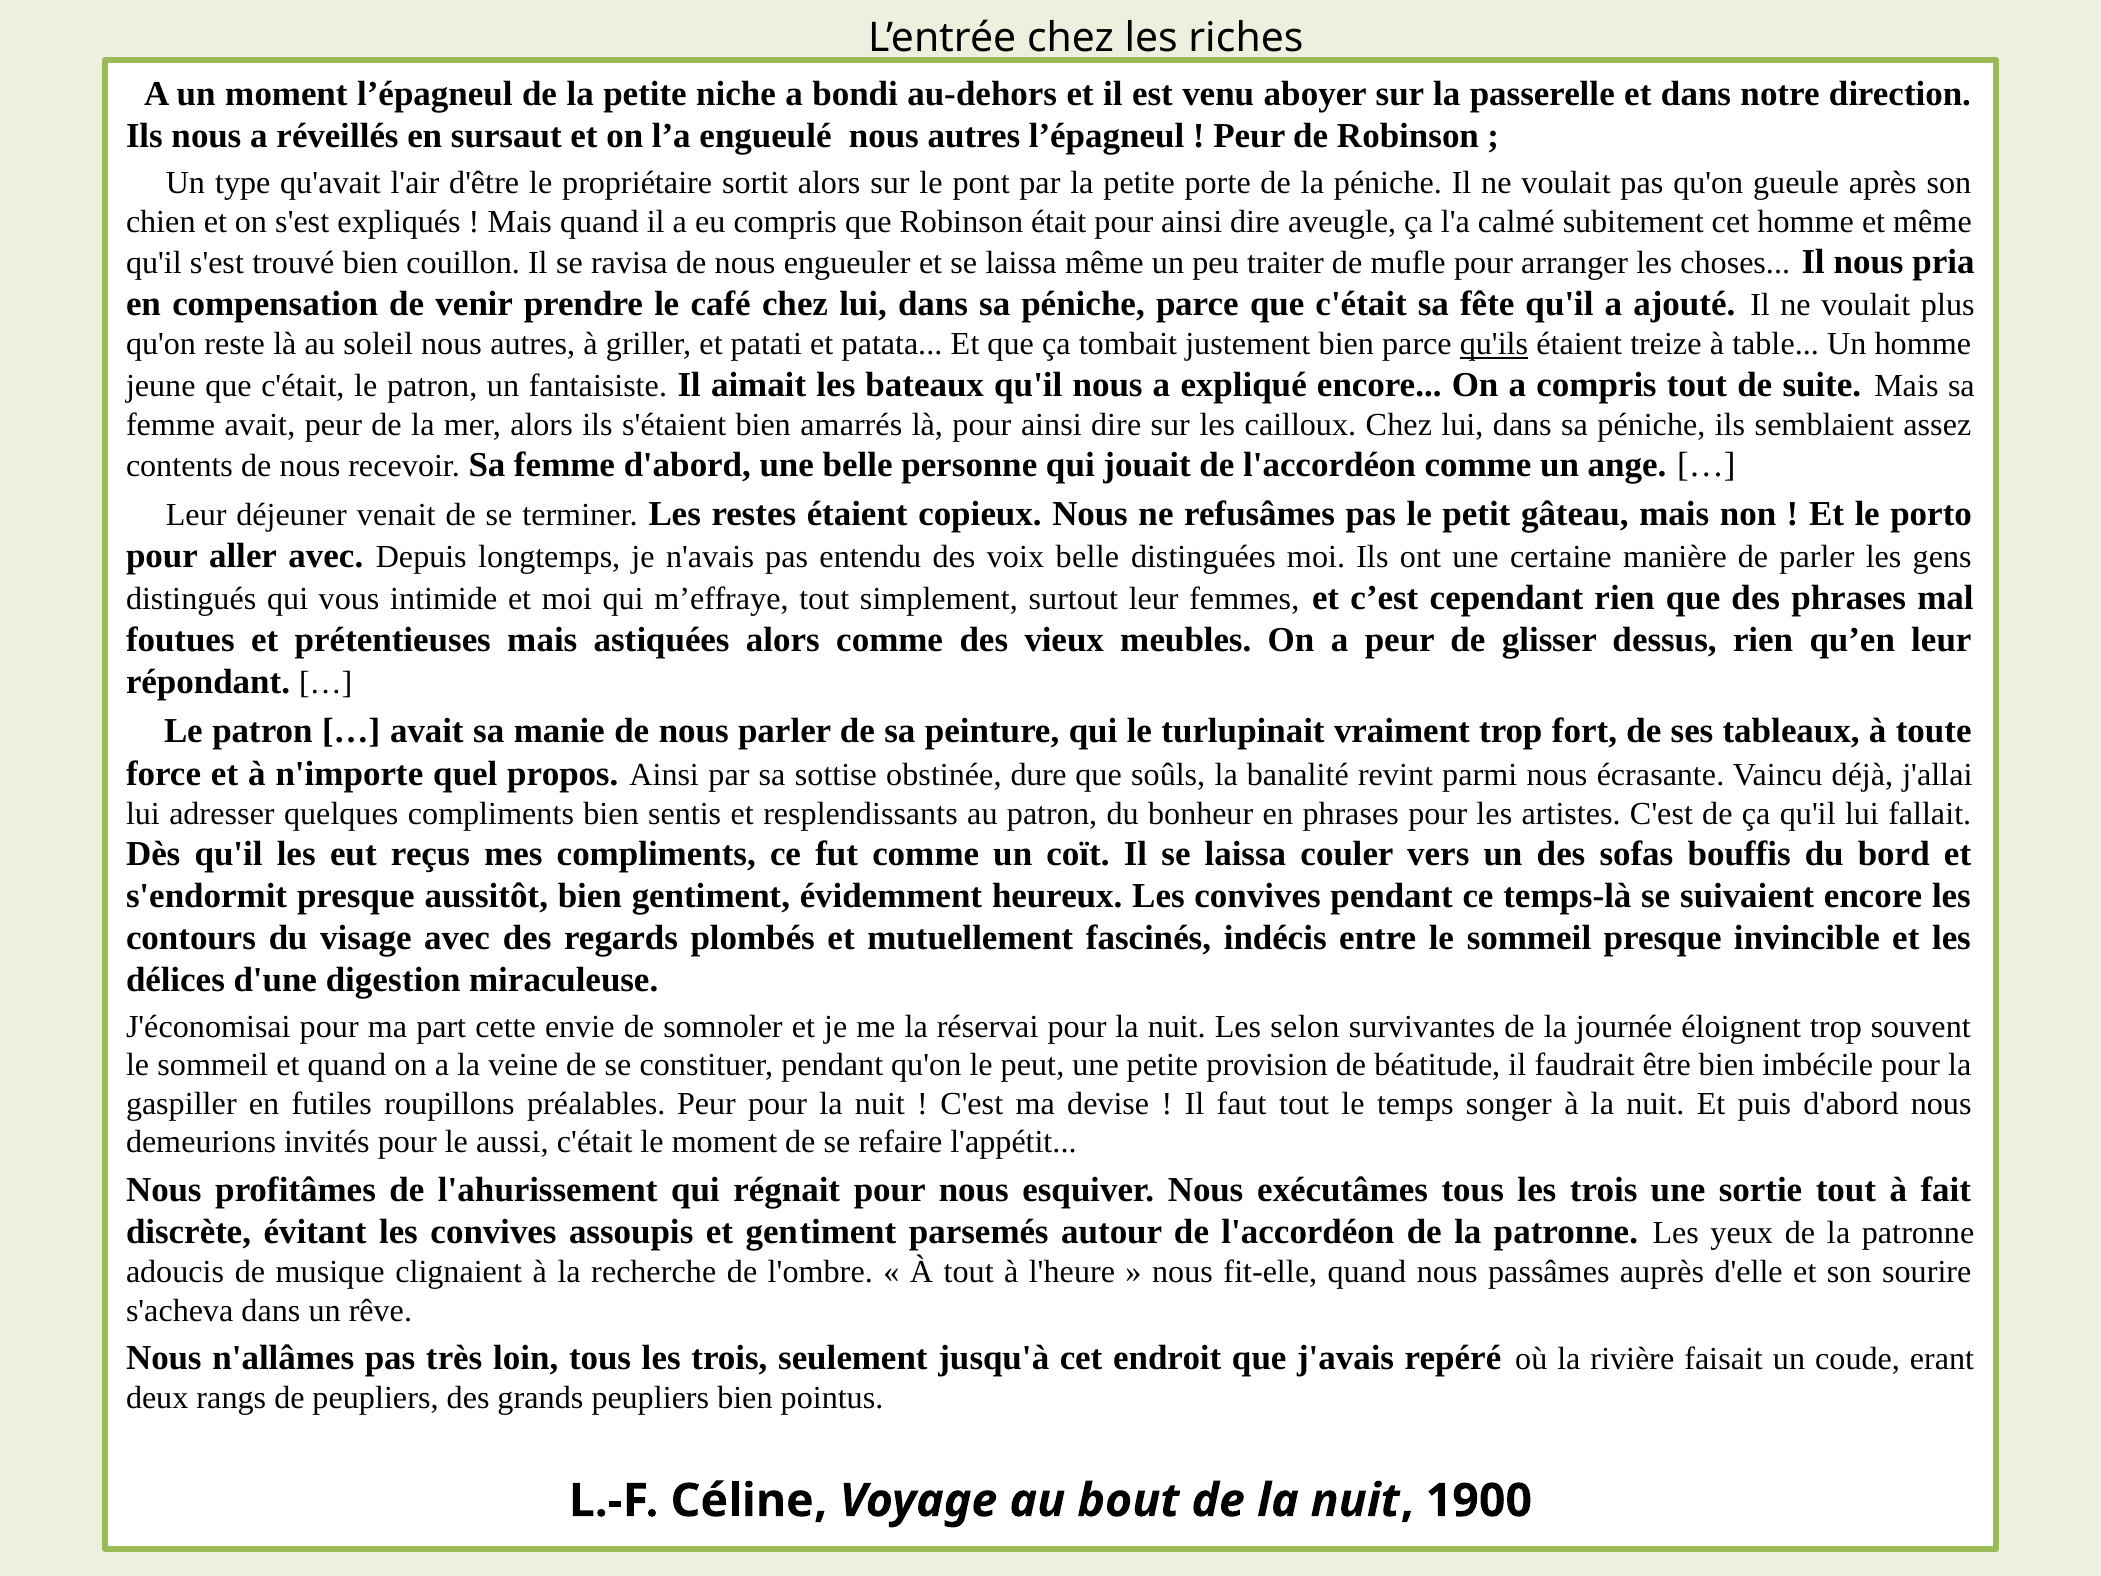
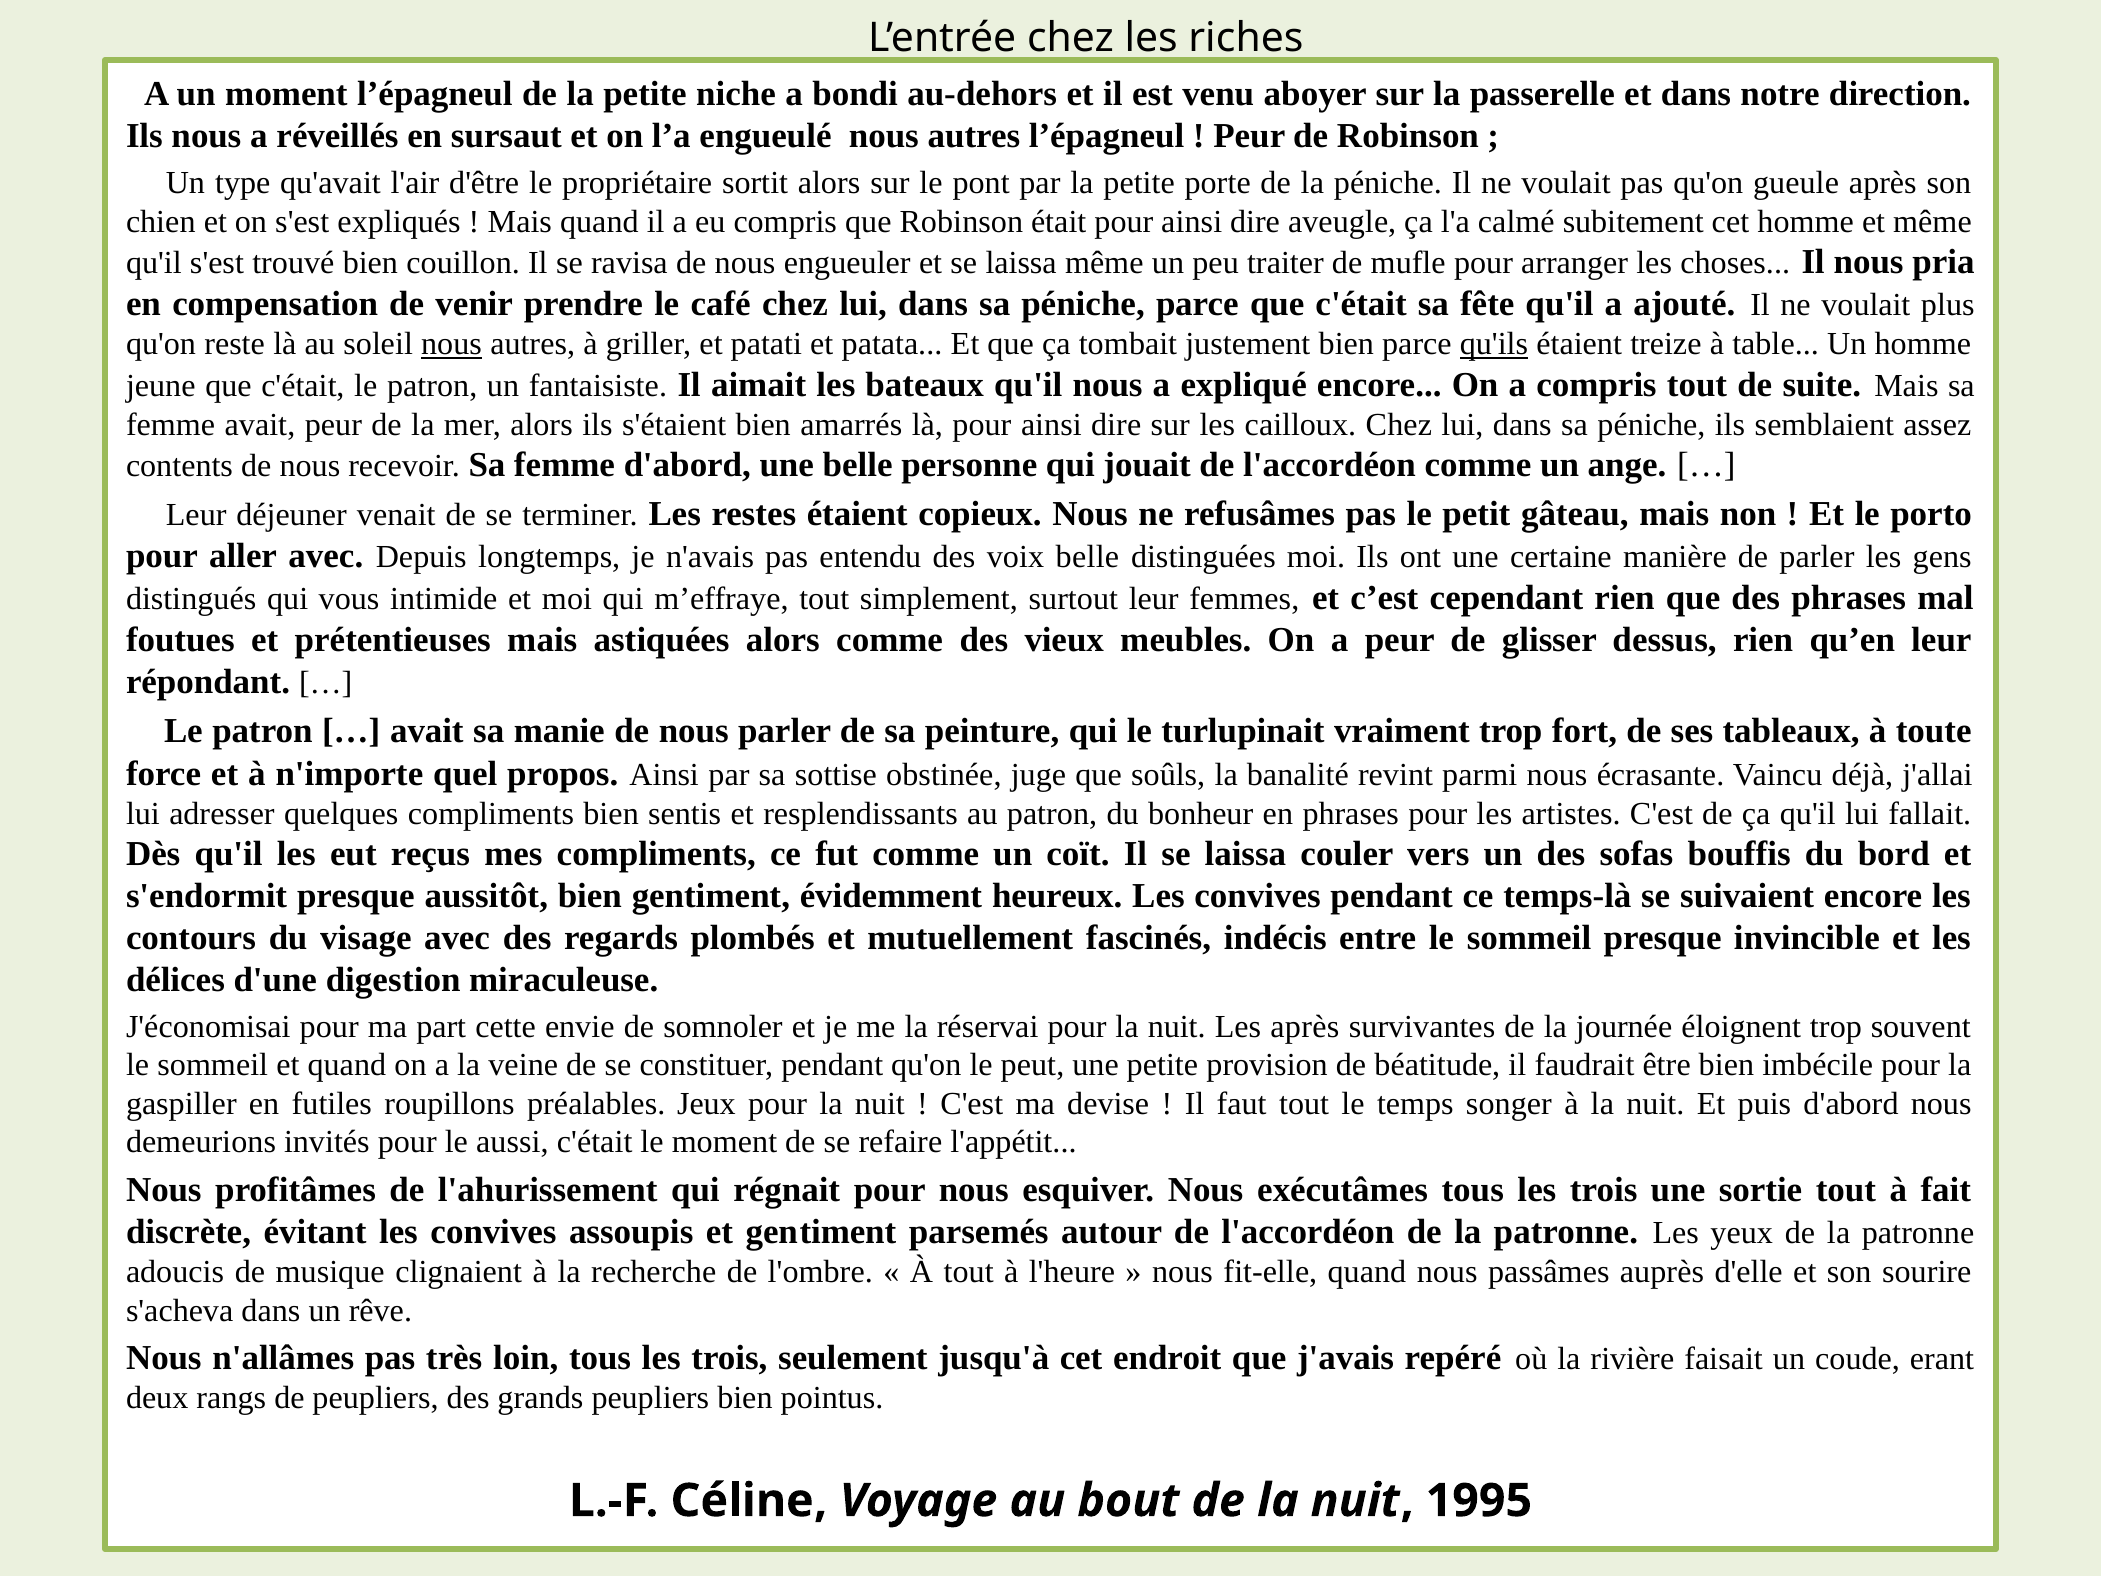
nous underline: none -> present (452, 344)
dure: dure -> juge (1038, 774)
Les selon: selon -> après (1305, 1027)
préalables Peur: Peur -> Jeux (706, 1104)
1900: 1900 -> 1995 (1479, 1501)
